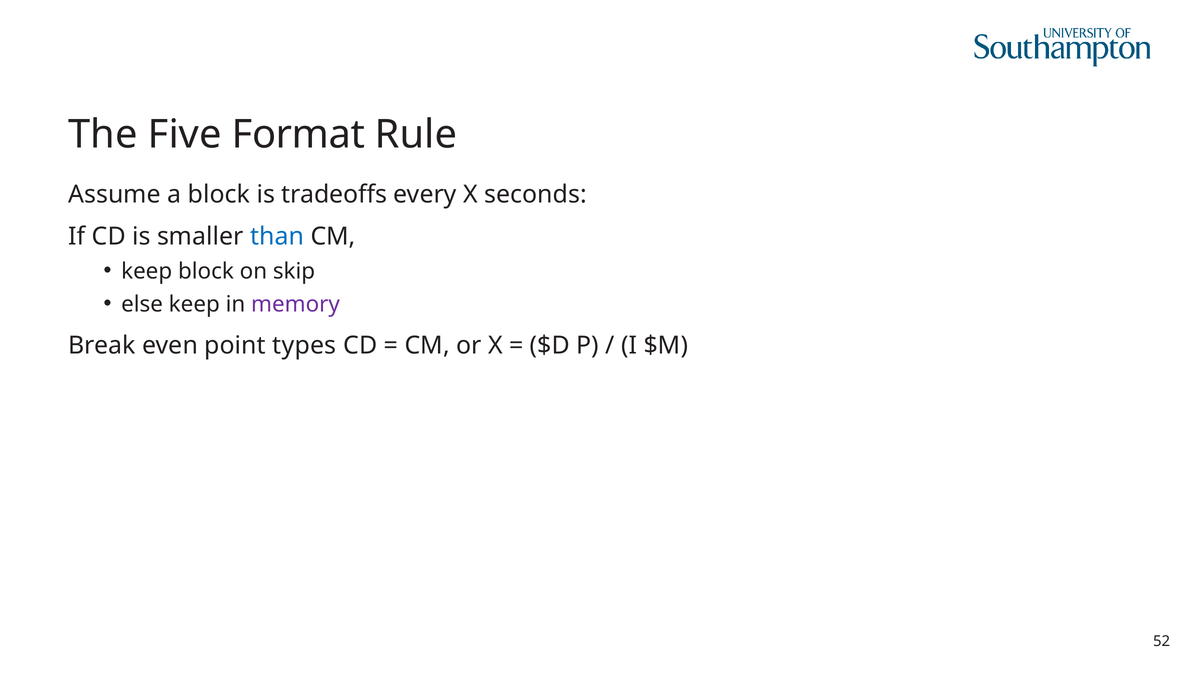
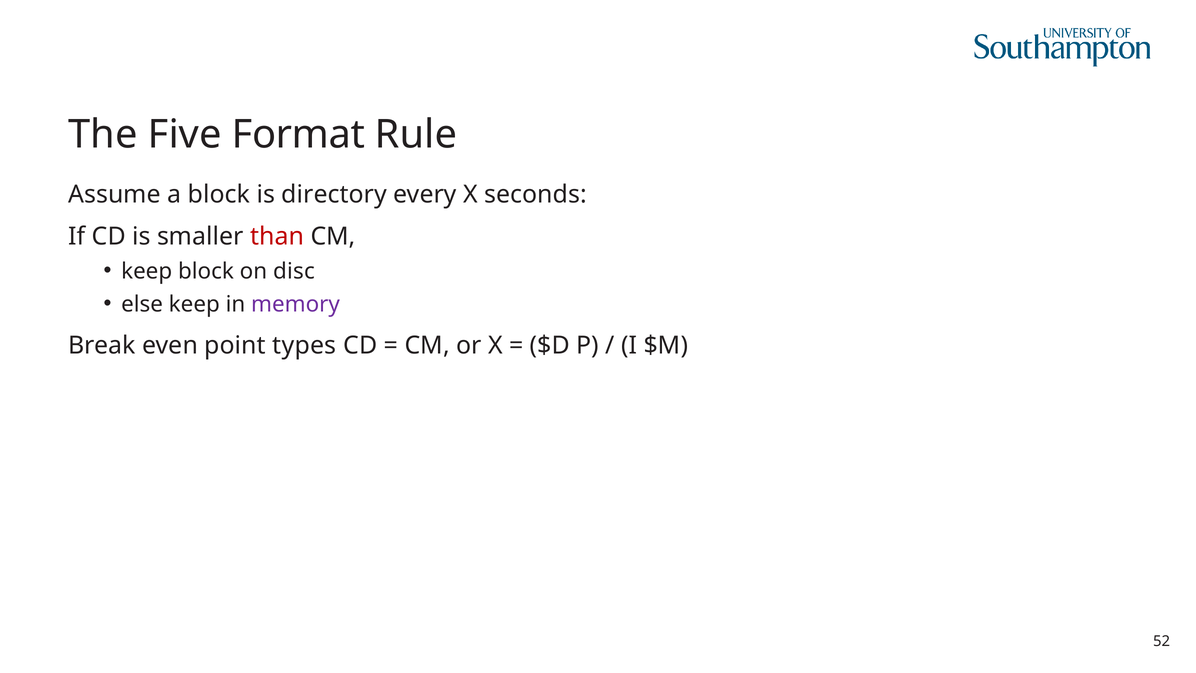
tradeoffs: tradeoffs -> directory (334, 194)
than colour: blue -> red (277, 237)
skip: skip -> disc (294, 271)
